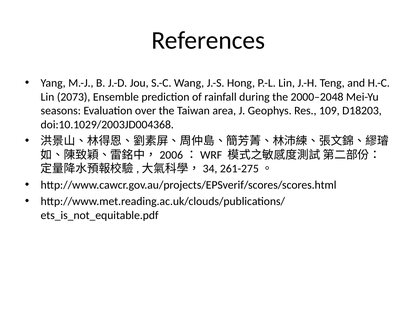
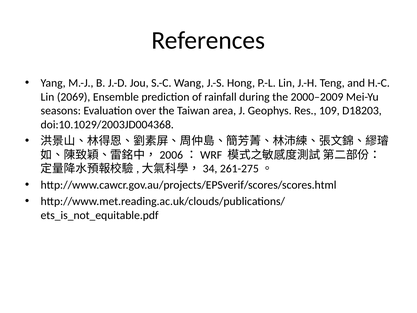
2073: 2073 -> 2069 (74, 97)
2000–2048: 2000–2048 -> 2000–2009 (317, 97)
